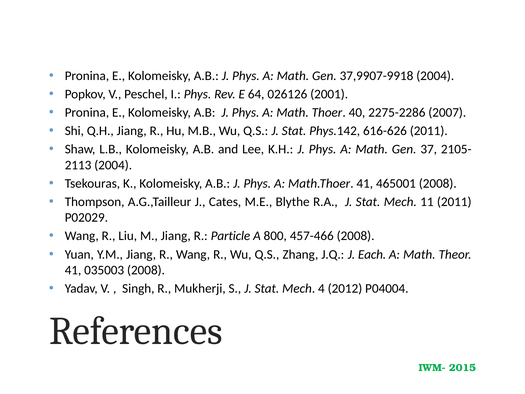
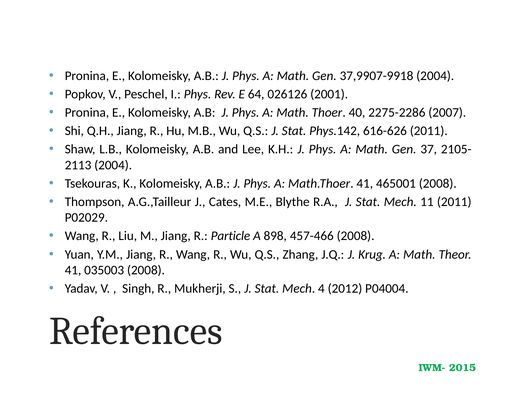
800: 800 -> 898 (275, 236)
Each: Each -> Krug (372, 254)
